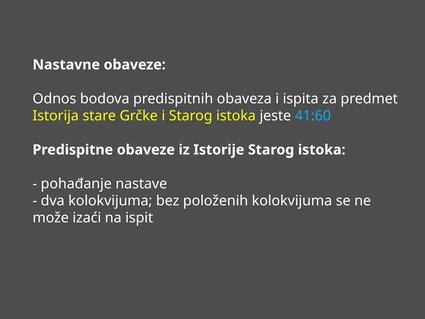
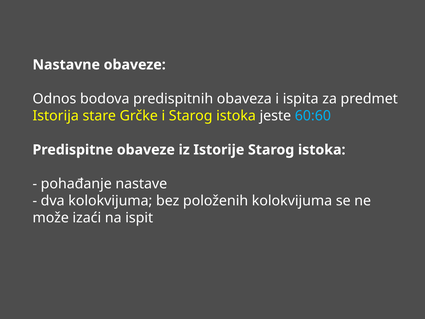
41:60: 41:60 -> 60:60 (313, 116)
